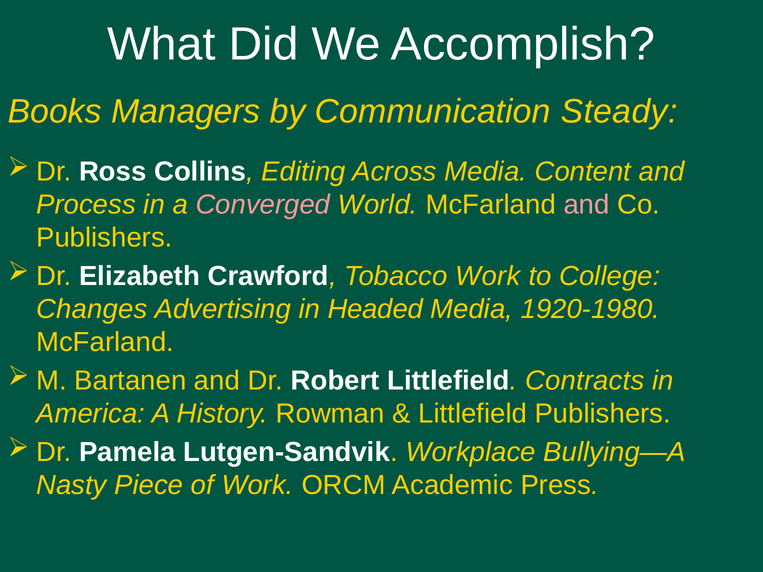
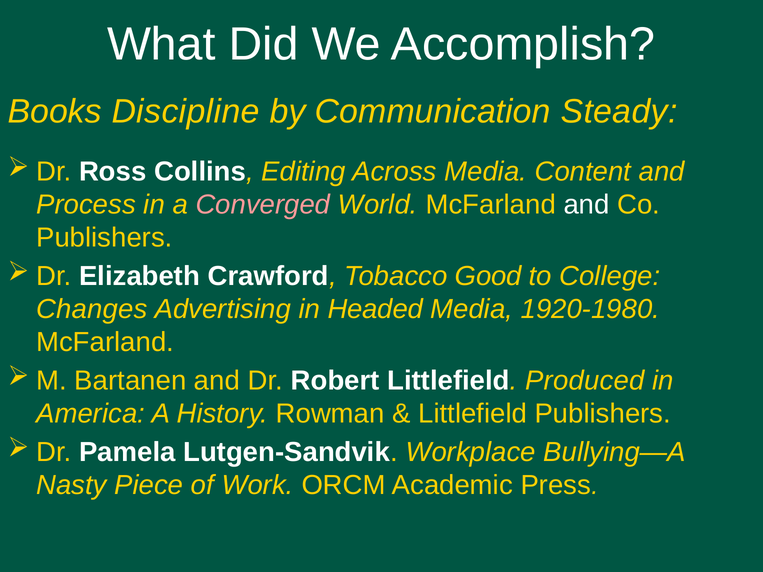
Managers: Managers -> Discipline (186, 112)
and colour: pink -> white (587, 205)
Tobacco Work: Work -> Good (488, 276)
Contracts: Contracts -> Produced (585, 381)
